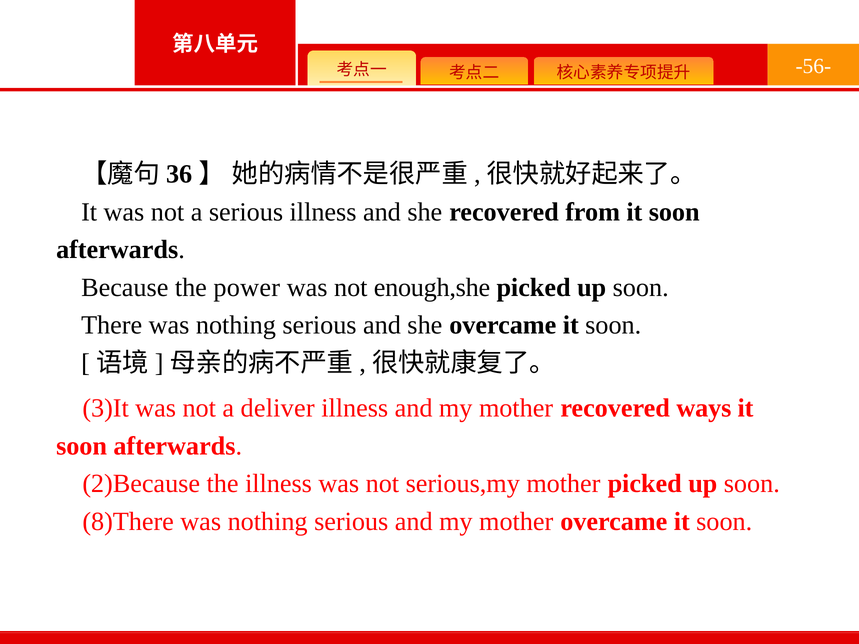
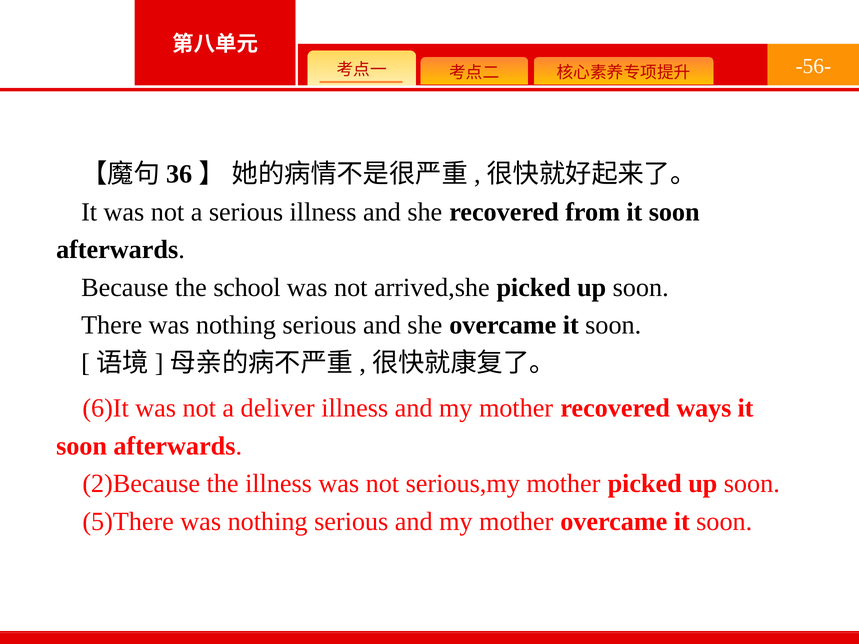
power: power -> school (247, 288)
enough,she: enough,she -> arrived,she (432, 288)
3)It: 3)It -> 6)It (106, 408)
8)There: 8)There -> 5)There (128, 522)
